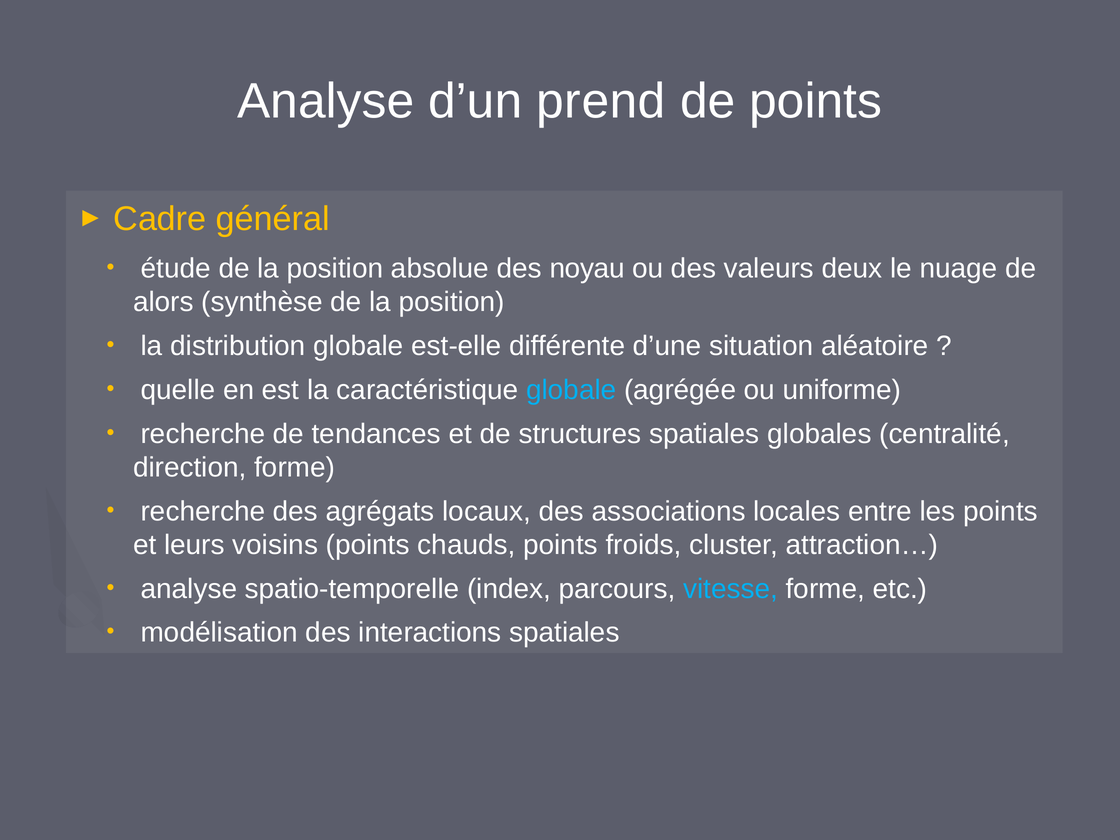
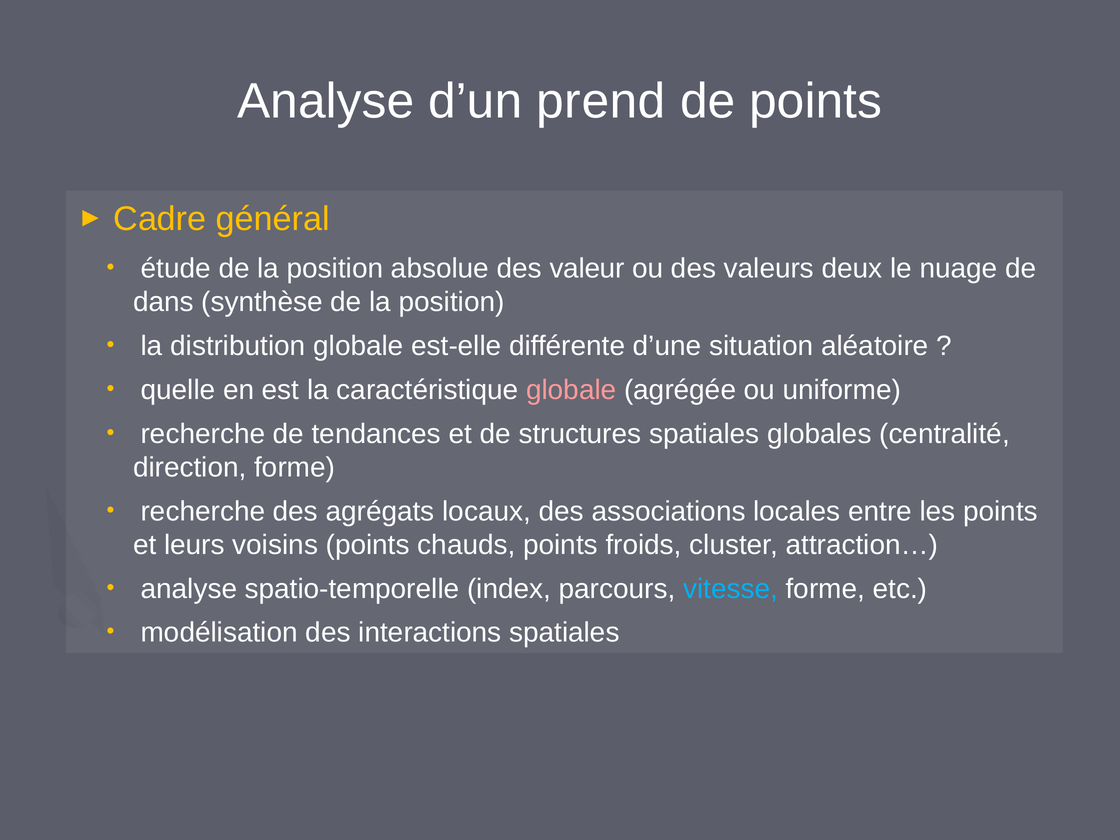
noyau: noyau -> valeur (587, 269)
alors: alors -> dans (163, 302)
globale colour: light blue -> pink (571, 390)
